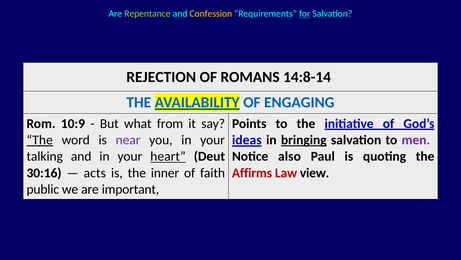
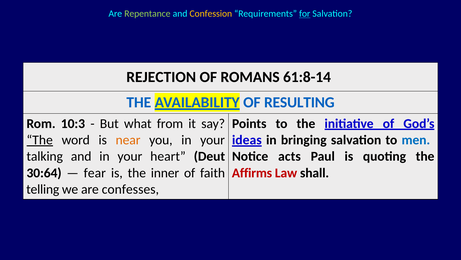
14:8-14: 14:8-14 -> 61:8-14 (307, 77)
ENGAGING: ENGAGING -> RESULTING (299, 102)
10:9: 10:9 -> 10:3 (73, 123)
near colour: purple -> orange (128, 140)
bringing underline: present -> none (304, 140)
men colour: purple -> blue (416, 140)
heart underline: present -> none (168, 156)
also: also -> acts (289, 156)
30:16: 30:16 -> 30:64 (44, 173)
acts: acts -> fear (95, 173)
view: view -> shall (315, 173)
public: public -> telling (43, 189)
important: important -> confesses (130, 189)
